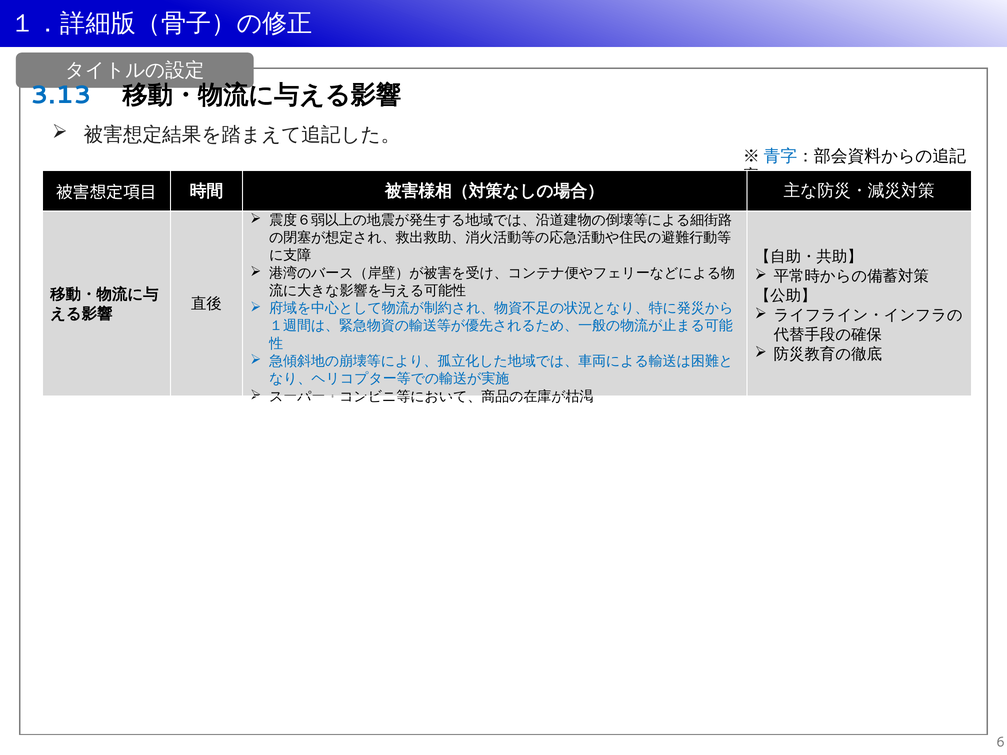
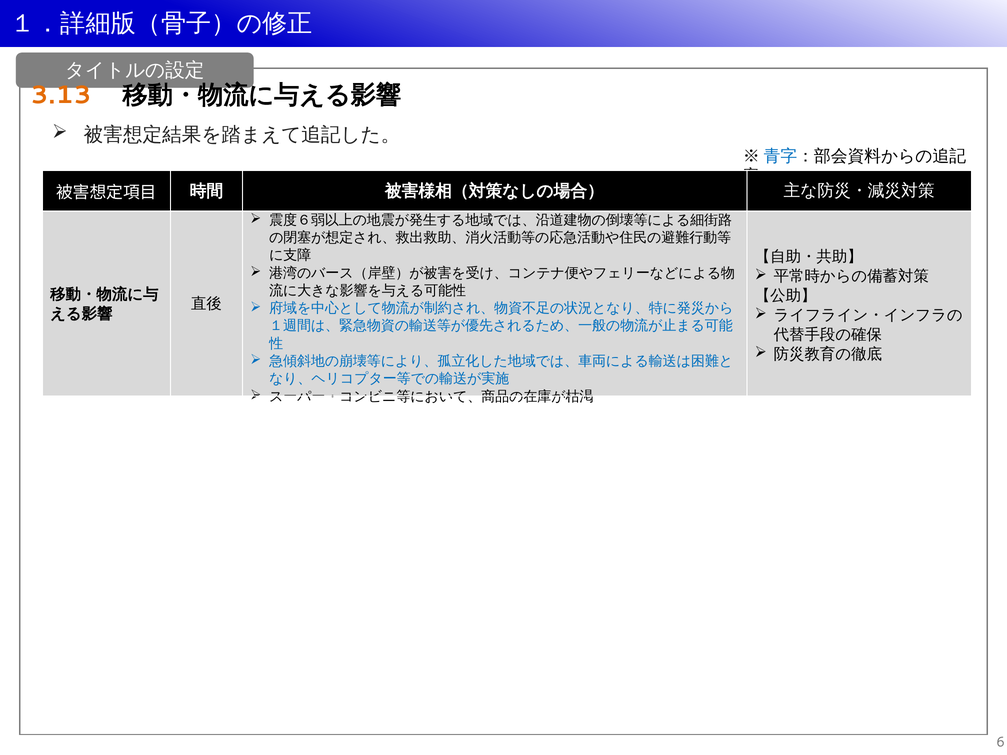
3.13 colour: blue -> orange (61, 95)
